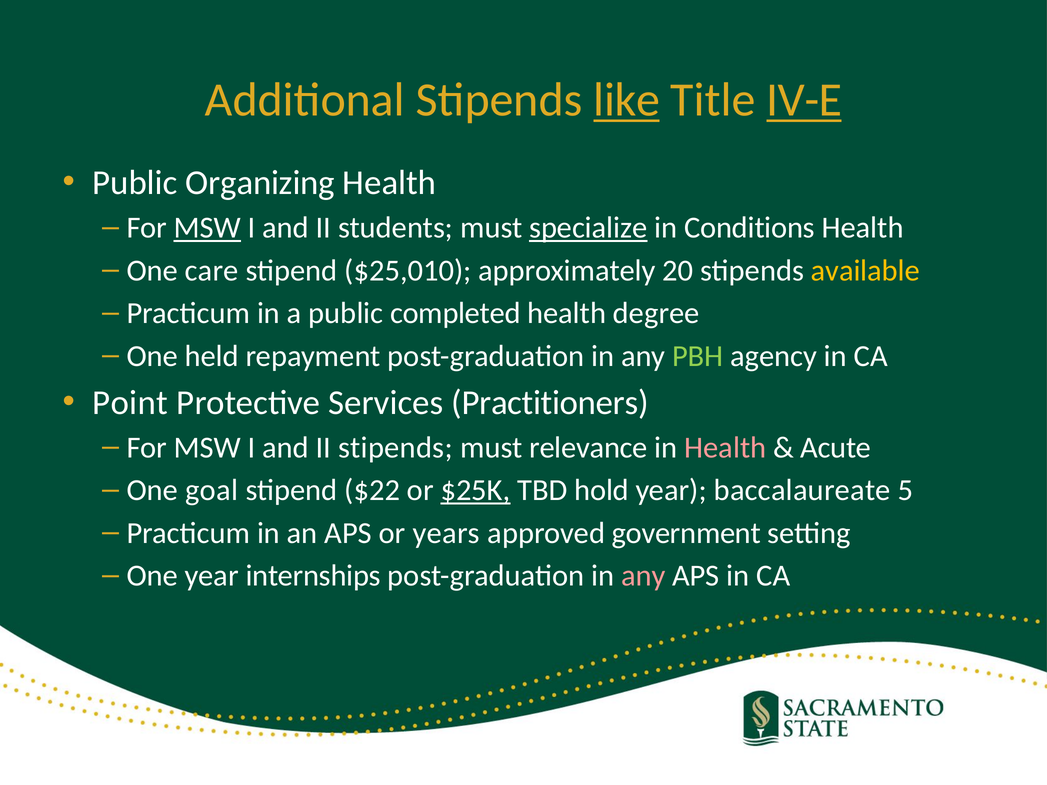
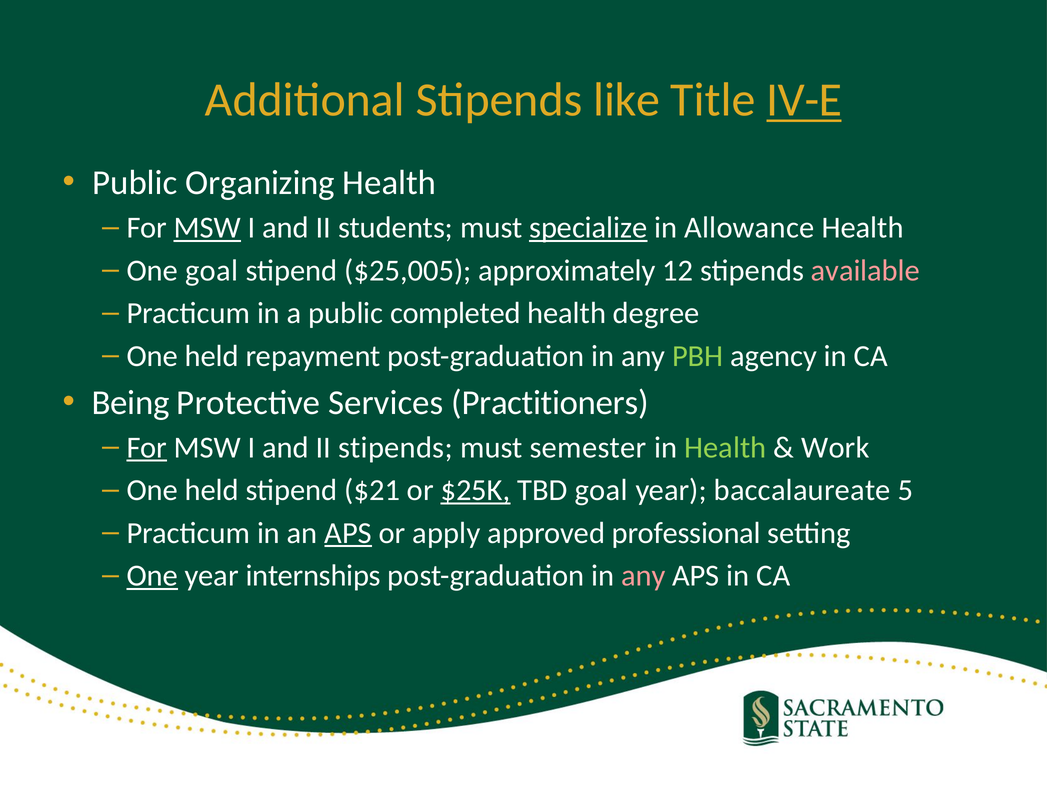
like underline: present -> none (627, 100)
Conditions: Conditions -> Allowance (749, 228)
One care: care -> goal (212, 271)
$25,010: $25,010 -> $25,005 (408, 271)
20: 20 -> 12 (678, 271)
available colour: yellow -> pink (865, 271)
Point: Point -> Being (131, 403)
For underline: none -> present (147, 448)
relevance: relevance -> semester (588, 448)
Health colour: pink -> light green (725, 448)
Acute: Acute -> Work (835, 448)
goal: goal -> held (212, 490)
$22: $22 -> $21 (372, 490)
TBD hold: hold -> goal (601, 490)
APS underline: none -> present (348, 533)
years: years -> apply (446, 533)
government: government -> professional (686, 533)
One underline: none -> present (152, 576)
